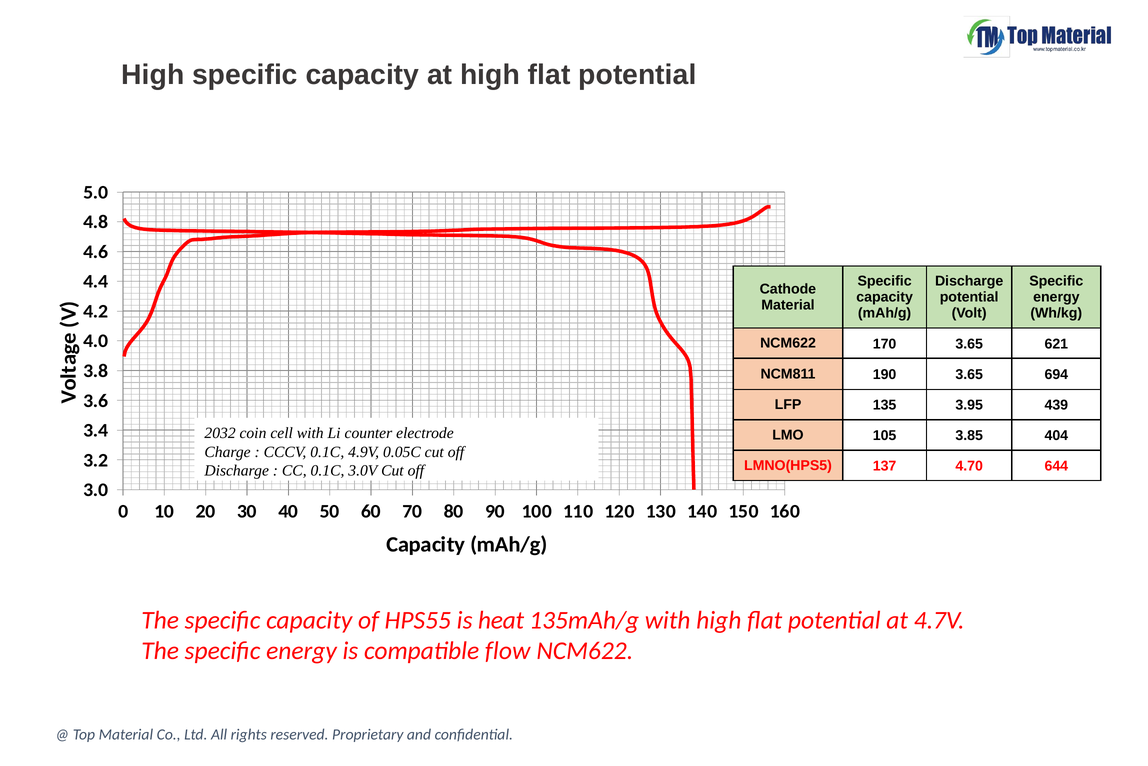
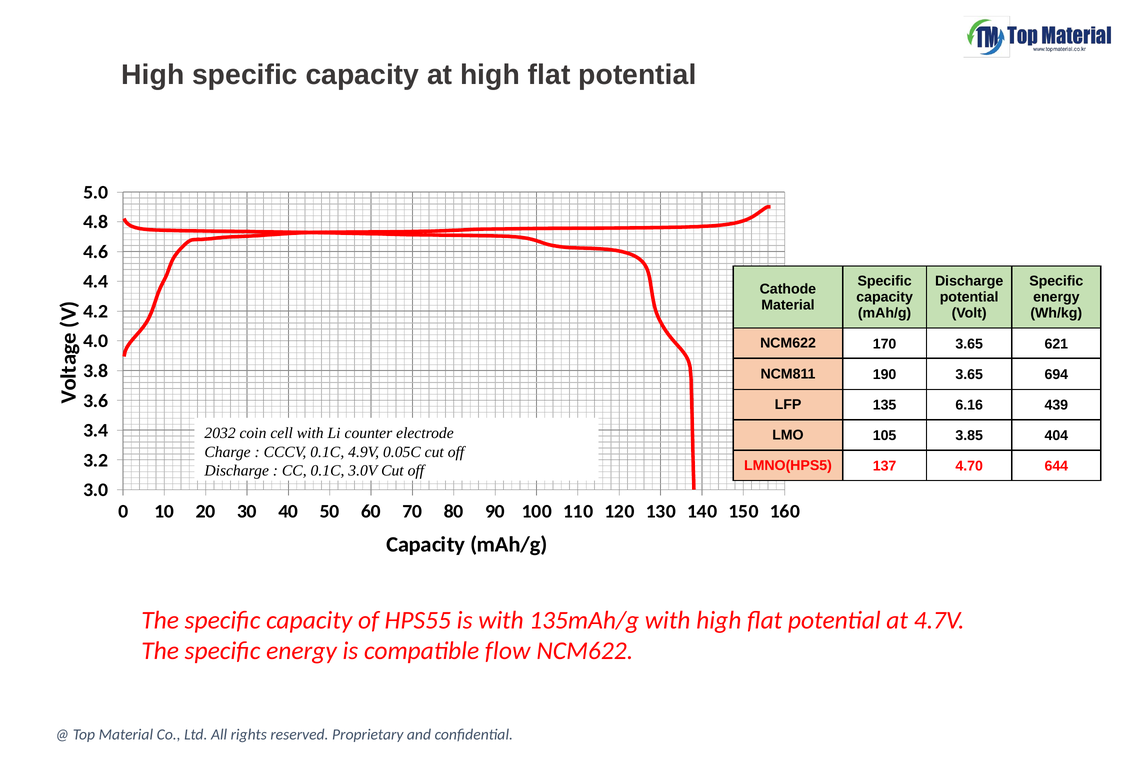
3.95: 3.95 -> 6.16 (969, 405)
is heat: heat -> with (501, 620)
